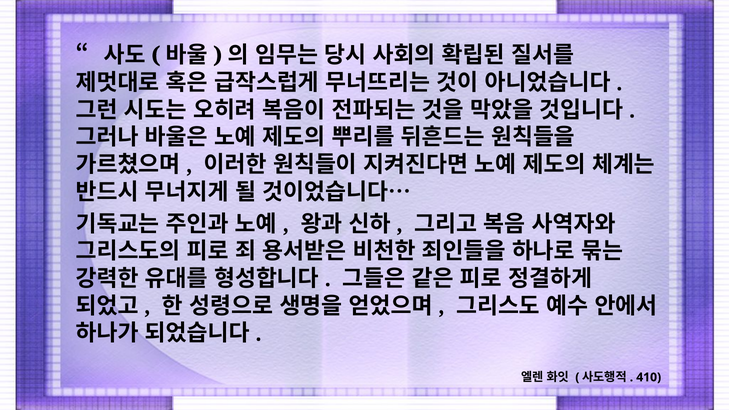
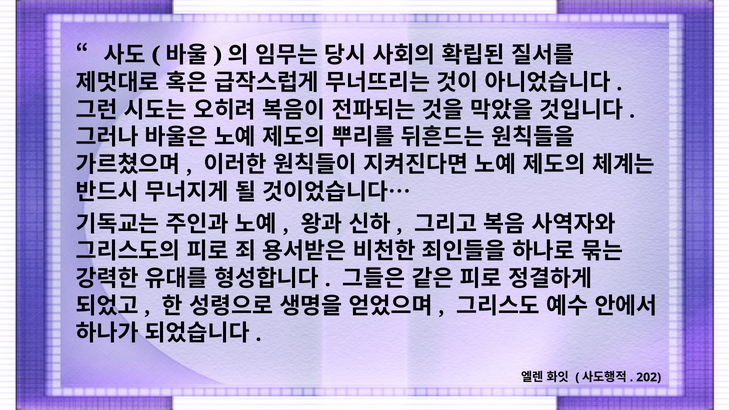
410: 410 -> 202 (649, 377)
